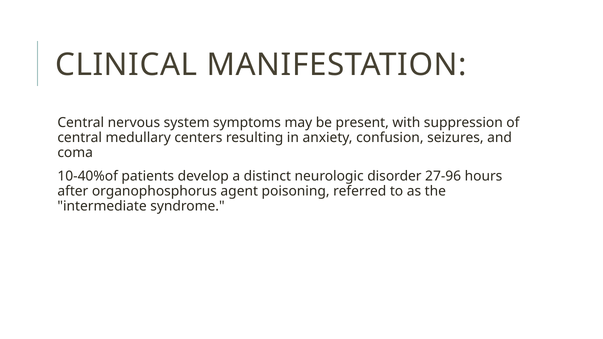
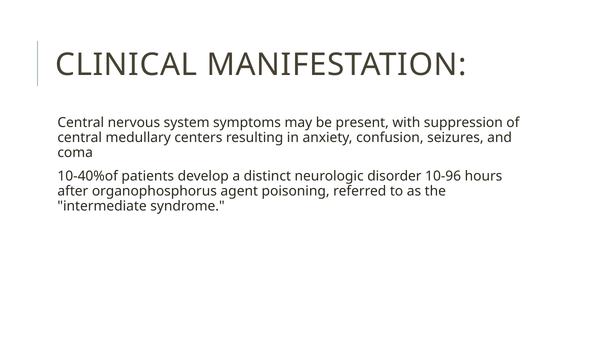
27-96: 27-96 -> 10-96 (443, 176)
